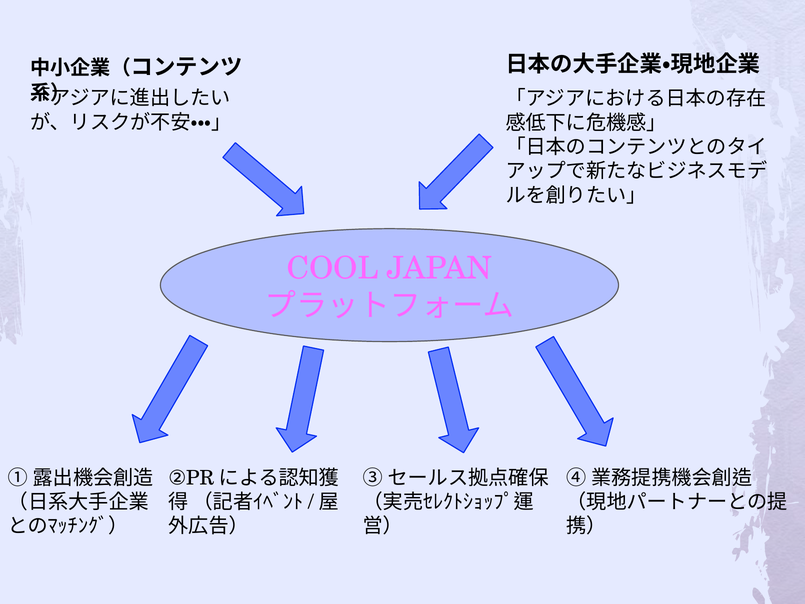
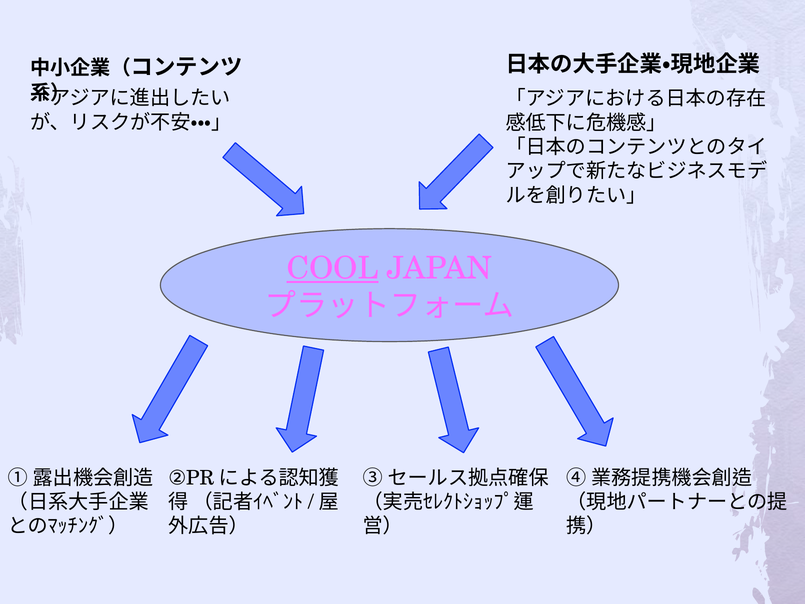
COOL underline: none -> present (332, 268)
